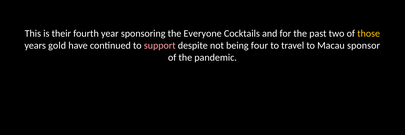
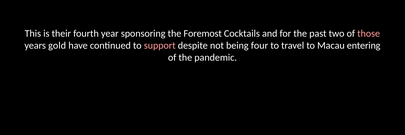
Everyone: Everyone -> Foremost (203, 33)
those colour: yellow -> pink (369, 33)
sponsor: sponsor -> entering (364, 45)
